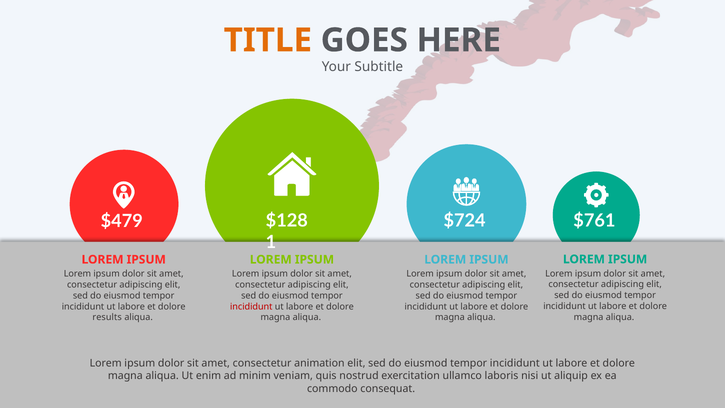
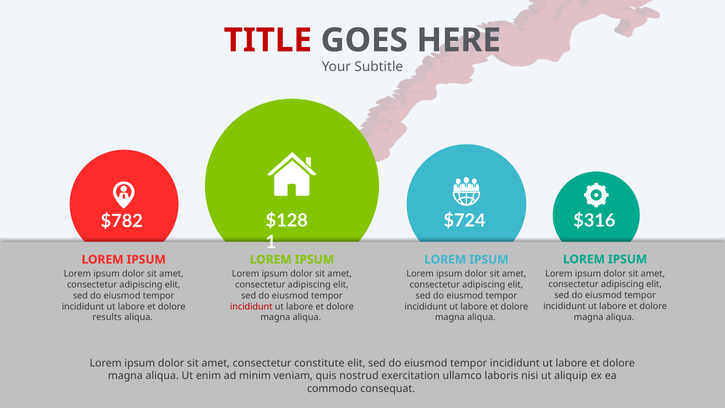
TITLE colour: orange -> red (268, 40)
$761: $761 -> $316 (594, 220)
$479: $479 -> $782 (122, 221)
animation: animation -> constitute (319, 363)
